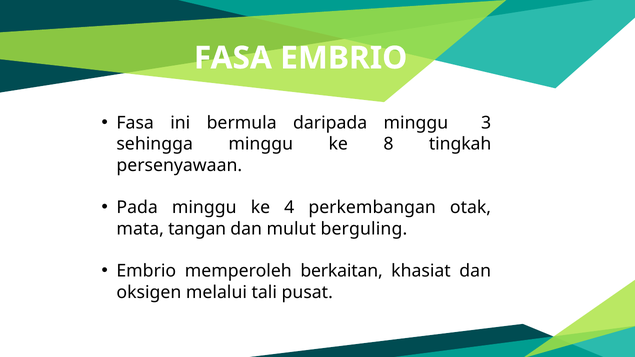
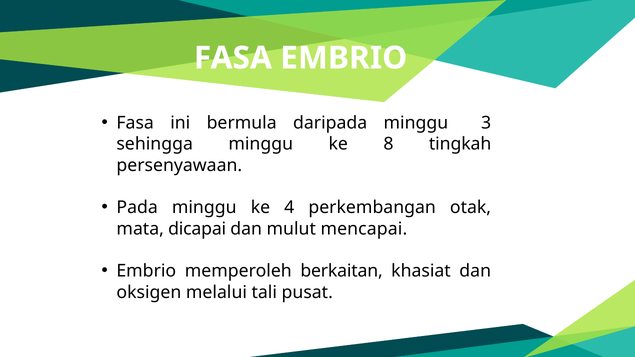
tangan: tangan -> dicapai (197, 229)
berguling: berguling -> mencapai (364, 229)
